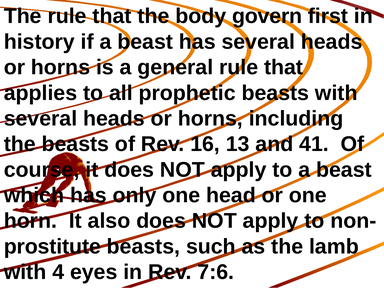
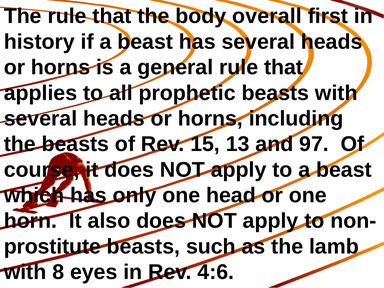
govern: govern -> overall (267, 16)
16: 16 -> 15 (205, 144)
41: 41 -> 97 (314, 144)
4: 4 -> 8 (58, 272)
7:6: 7:6 -> 4:6 (216, 272)
